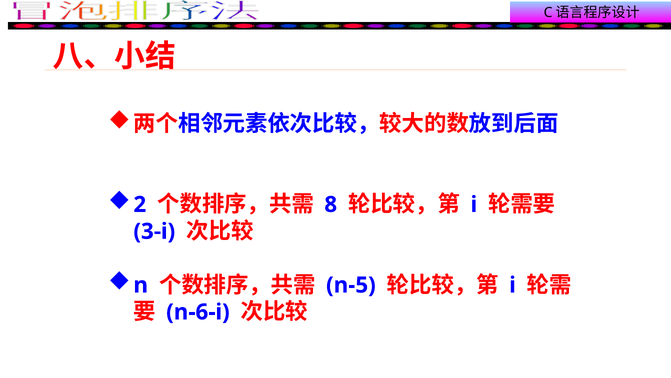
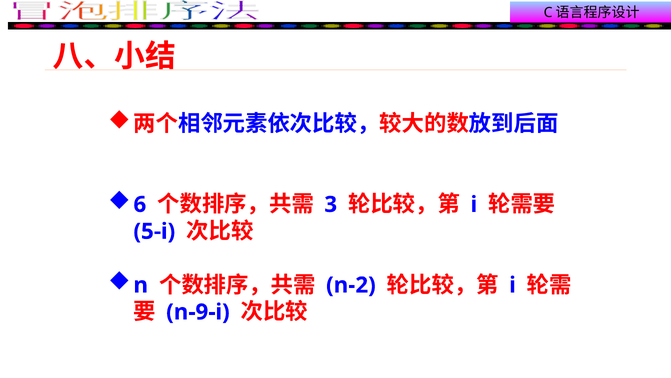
2: 2 -> 6 (140, 204)
8: 8 -> 3 (331, 204)
3-i: 3-i -> 5-i (154, 231)
n-5: n-5 -> n-2 (351, 285)
n-6-i: n-6-i -> n-9-i (198, 312)
